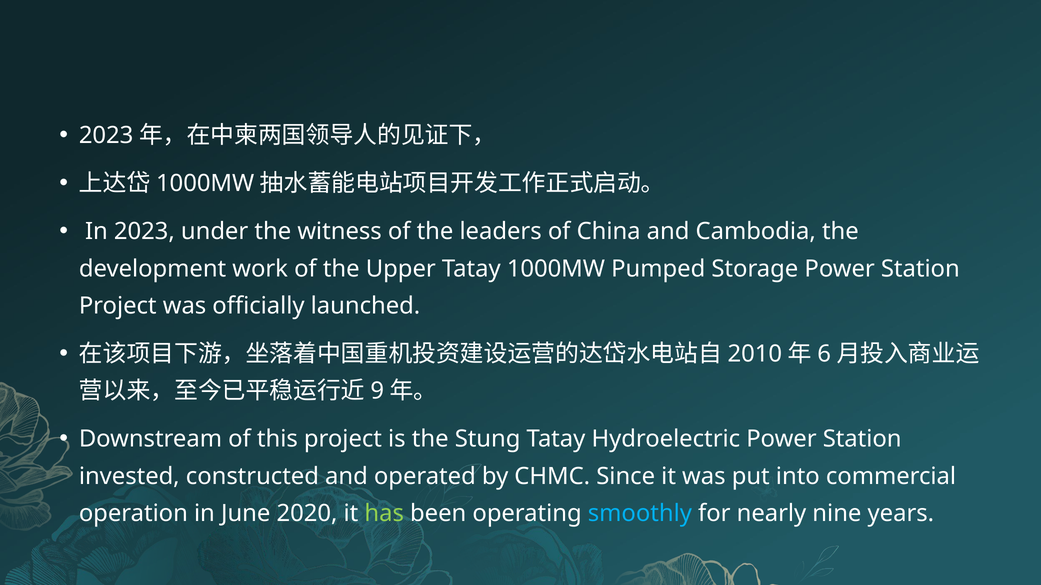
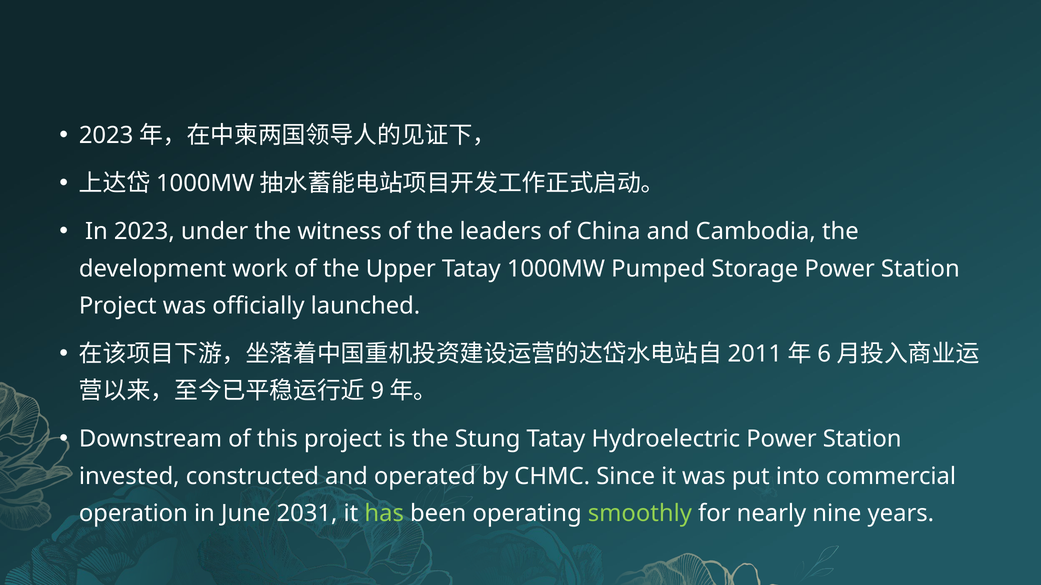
2010: 2010 -> 2011 (755, 354)
2020: 2020 -> 2031 (307, 514)
smoothly colour: light blue -> light green (640, 514)
